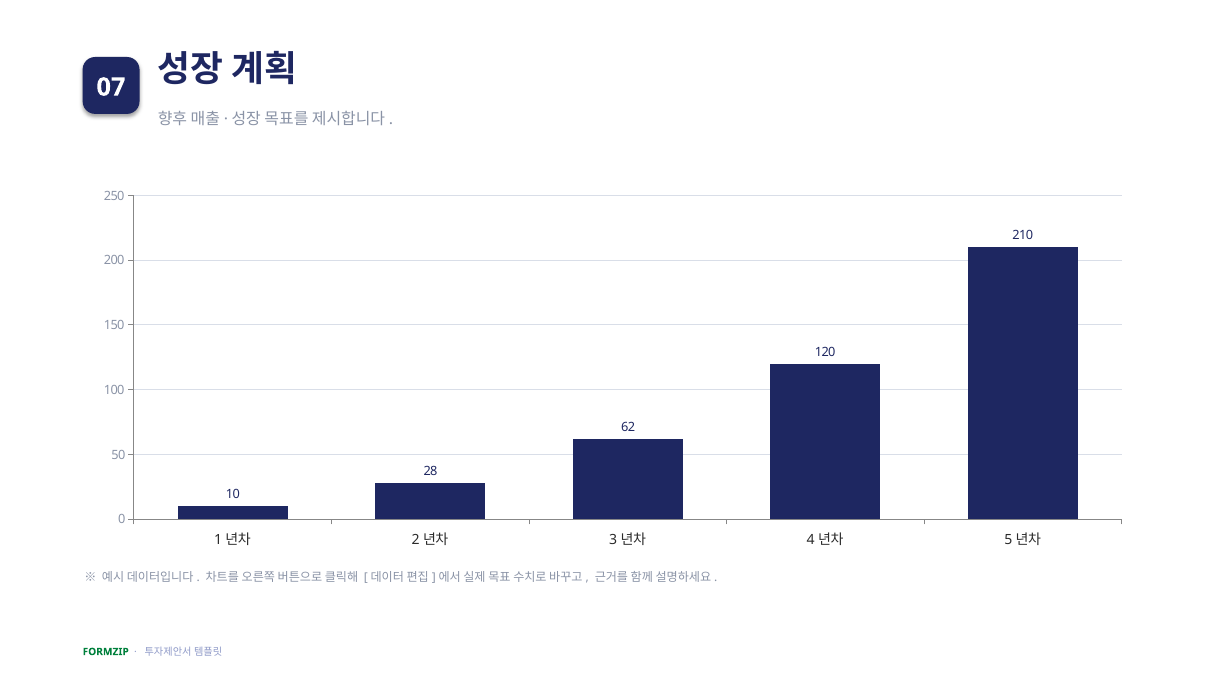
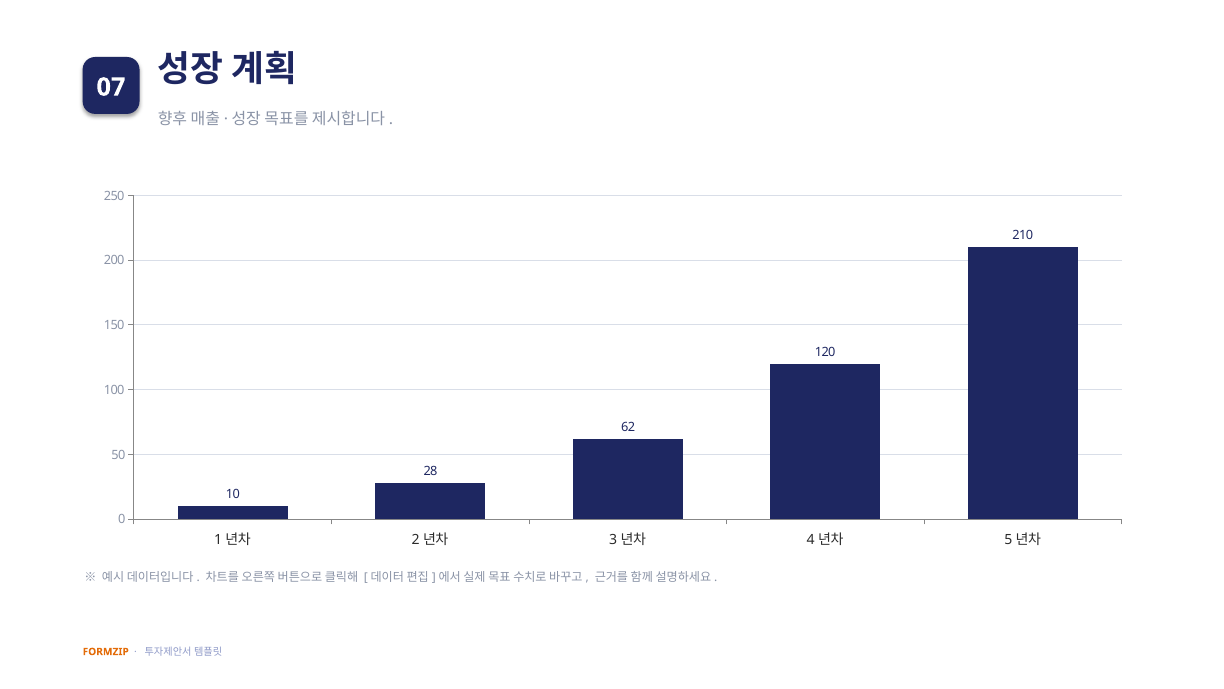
FORMZIP colour: green -> orange (106, 651)
